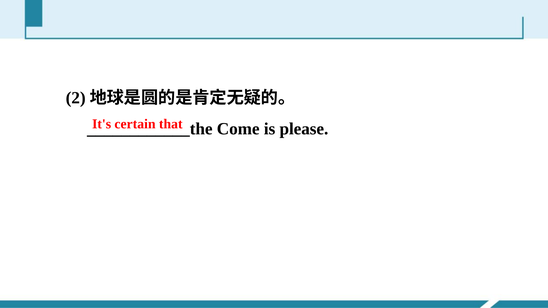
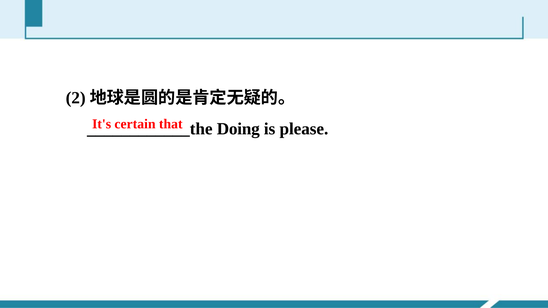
Come: Come -> Doing (238, 129)
